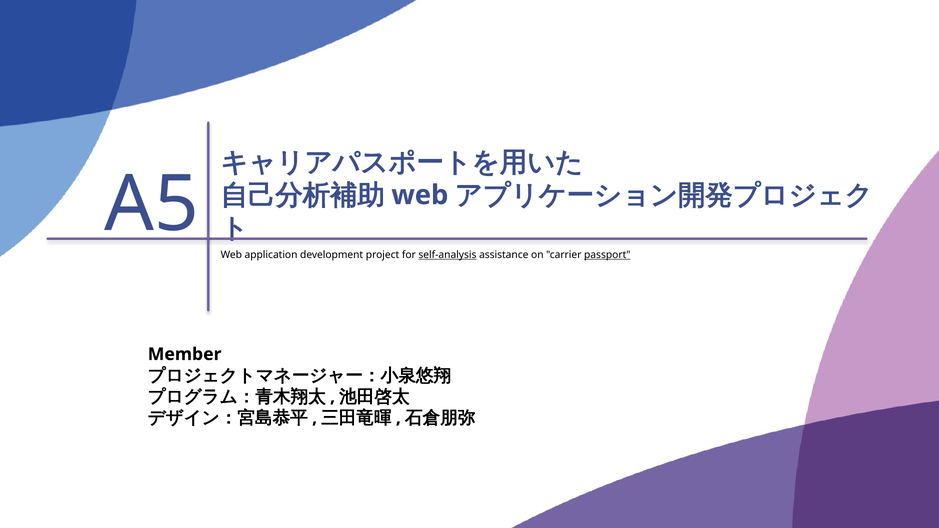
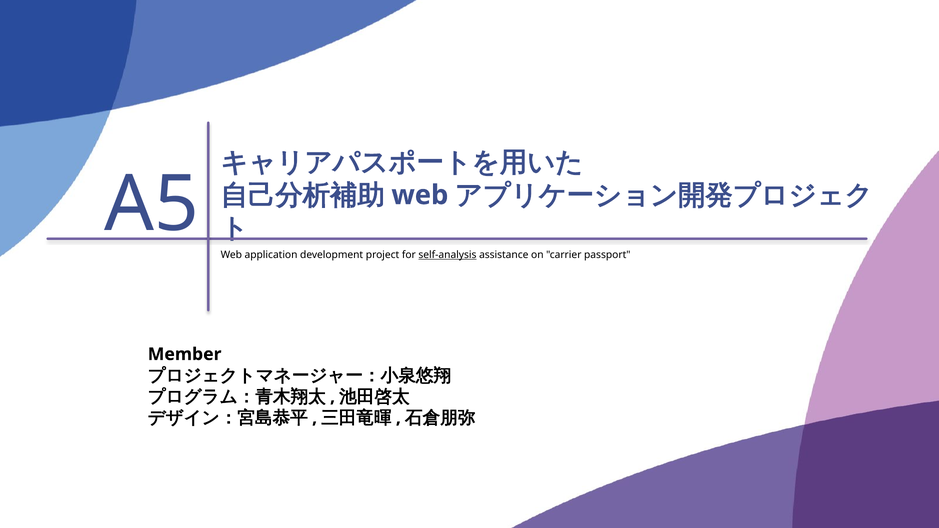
passport underline: present -> none (607, 255)
